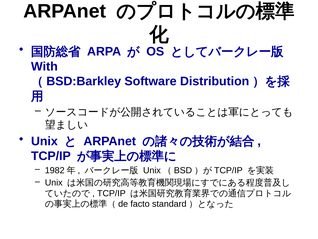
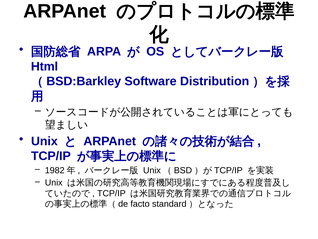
With: With -> Html (44, 66)
